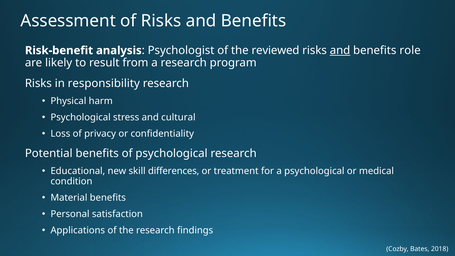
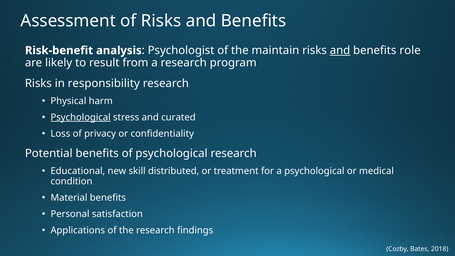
reviewed: reviewed -> maintain (275, 50)
Psychological underline: none -> present (81, 117)
cultural: cultural -> curated (178, 117)
differences: differences -> distributed (174, 171)
